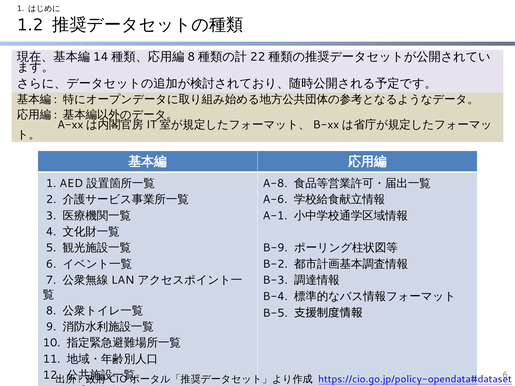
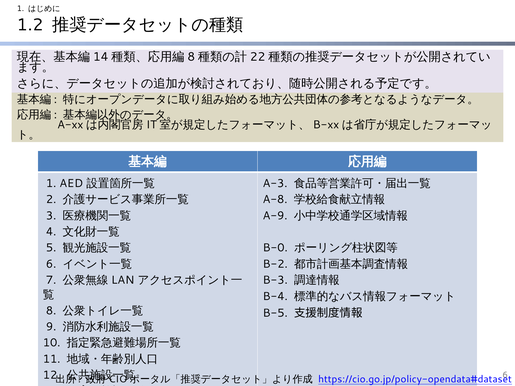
A-8: A-8 -> A-3 (275, 183)
A-6: A-6 -> A-8 (275, 200)
A-1: A-1 -> A-9 (275, 216)
B-9: B-9 -> B-0 (275, 248)
